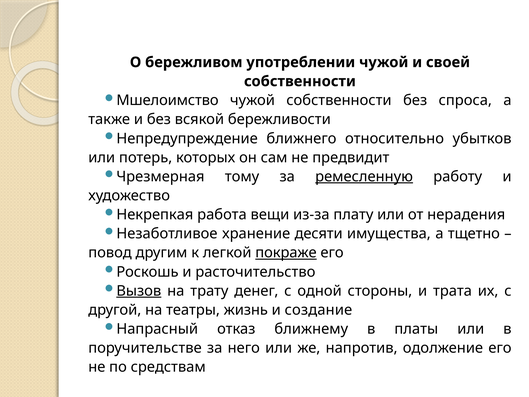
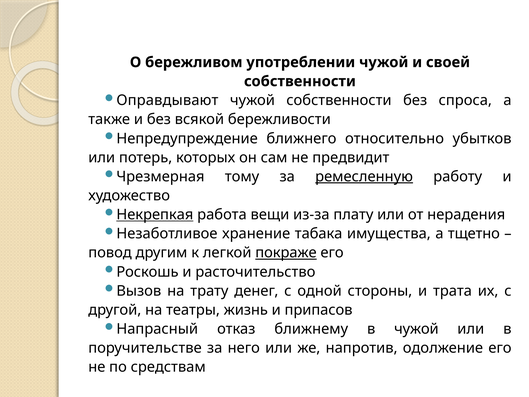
Мшелоимство: Мшелоимство -> Оправдывают (167, 100)
Некрепкая underline: none -> present (155, 215)
десяти: десяти -> табака (319, 234)
Вызов underline: present -> none (139, 291)
создание: создание -> припасов (319, 310)
в платы: платы -> чужой (416, 329)
